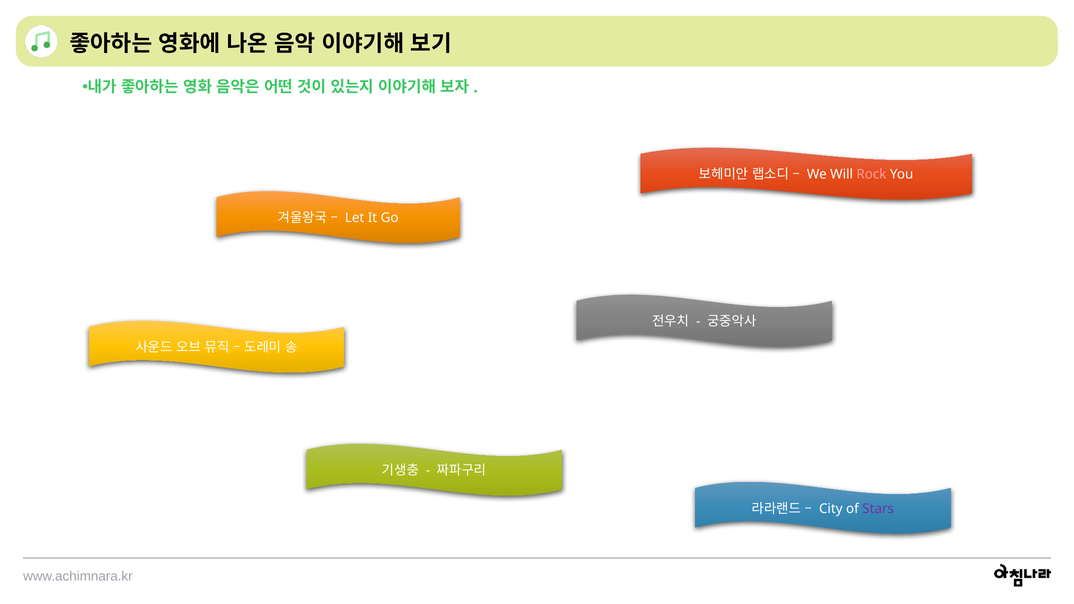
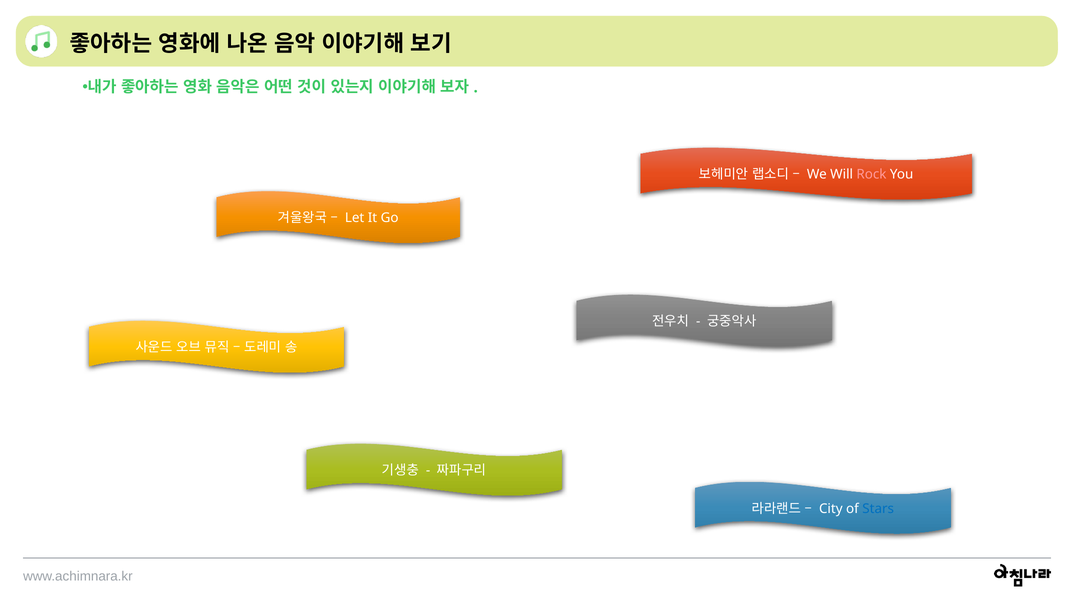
Stars colour: purple -> blue (878, 509)
